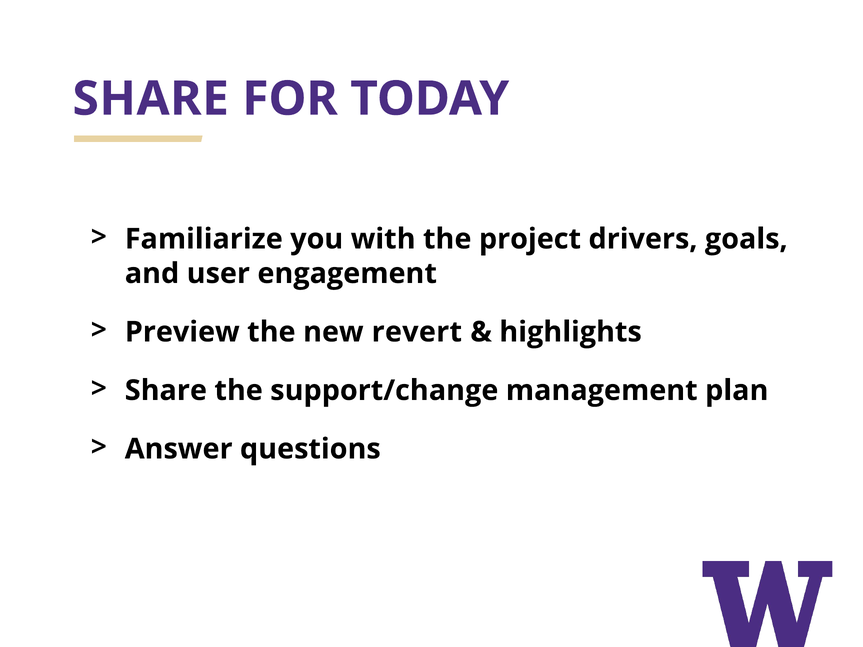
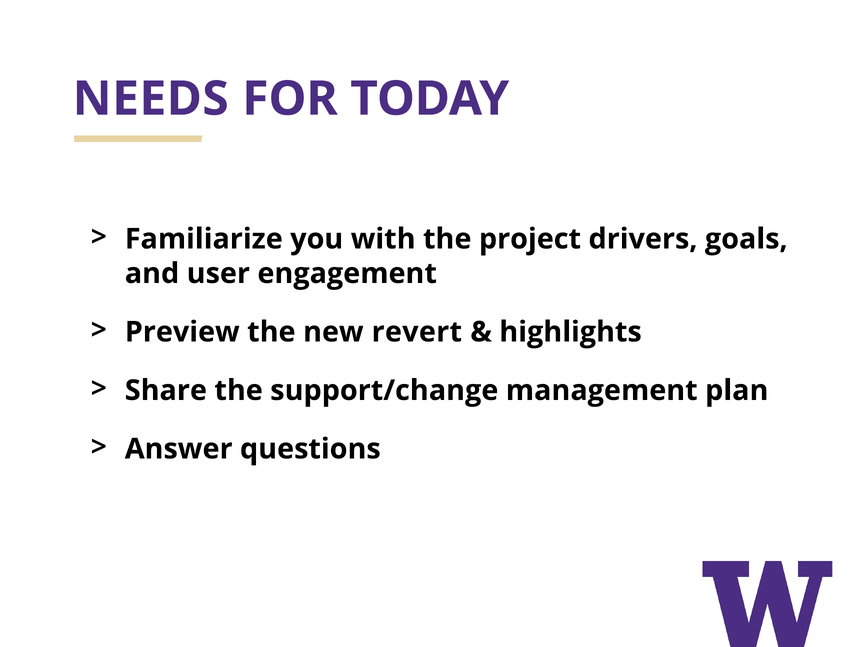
SHARE: SHARE -> NEEDS (151, 99)
